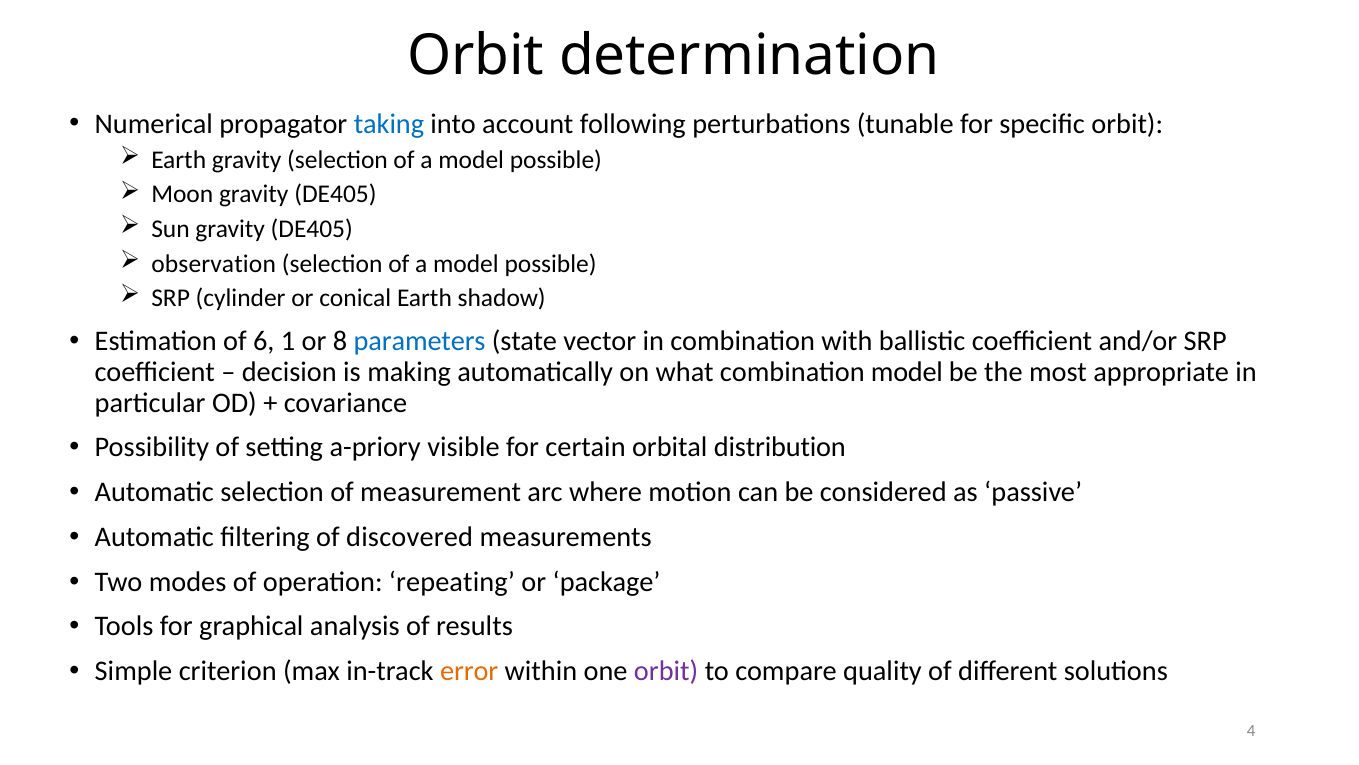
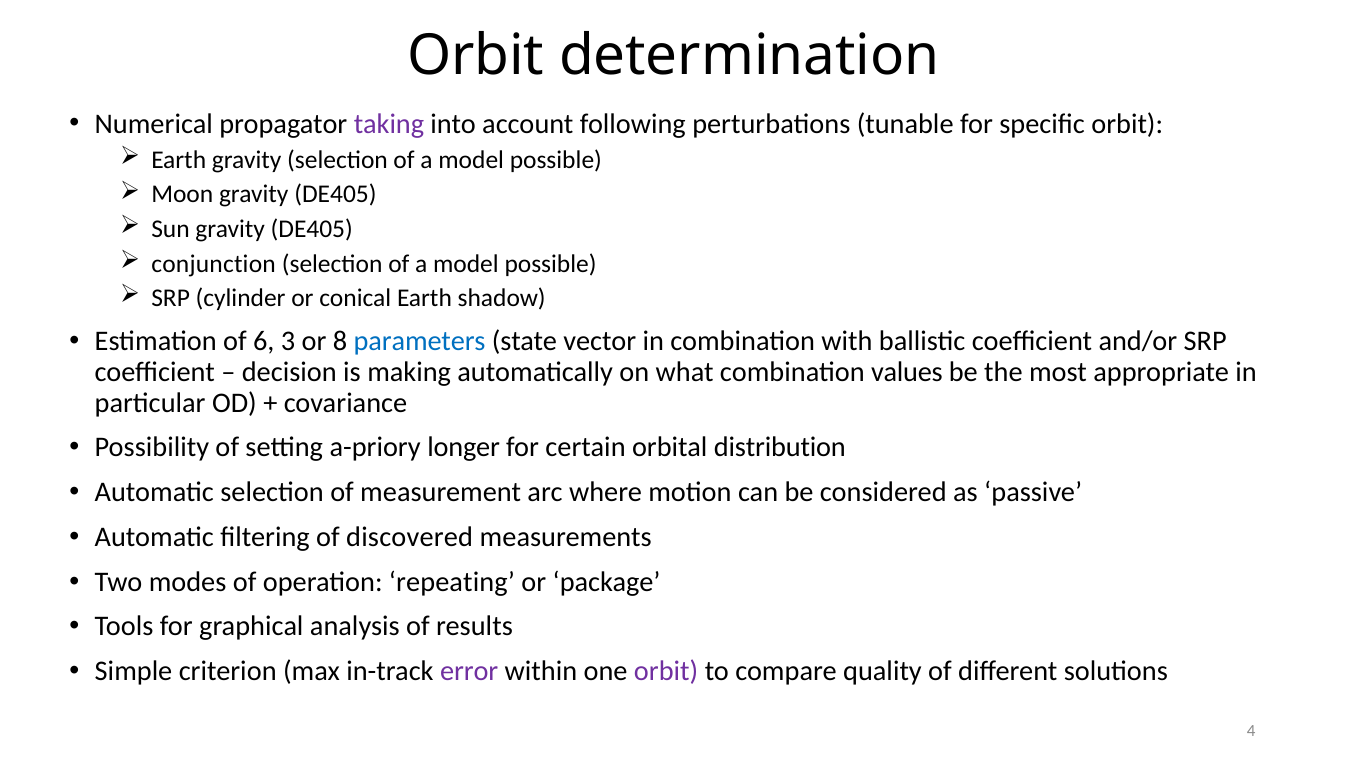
taking colour: blue -> purple (389, 124)
observation: observation -> conjunction (214, 263)
1: 1 -> 3 (288, 341)
combination model: model -> values (907, 372)
visible: visible -> longer (464, 447)
error colour: orange -> purple (469, 671)
